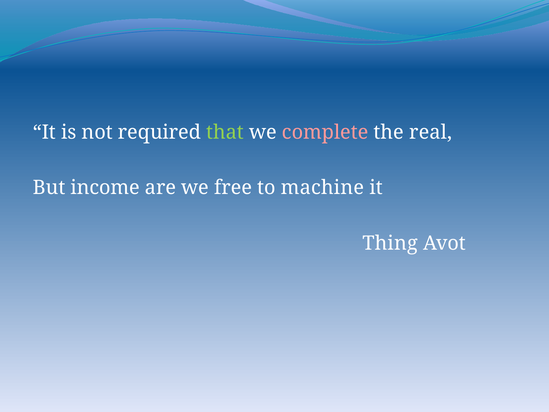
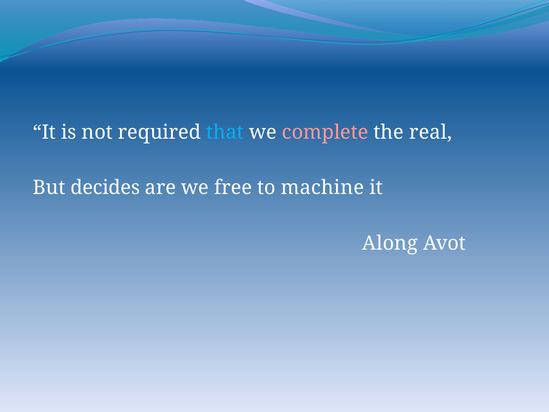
that colour: light green -> light blue (225, 132)
income: income -> decides (105, 188)
Thing: Thing -> Along (390, 243)
